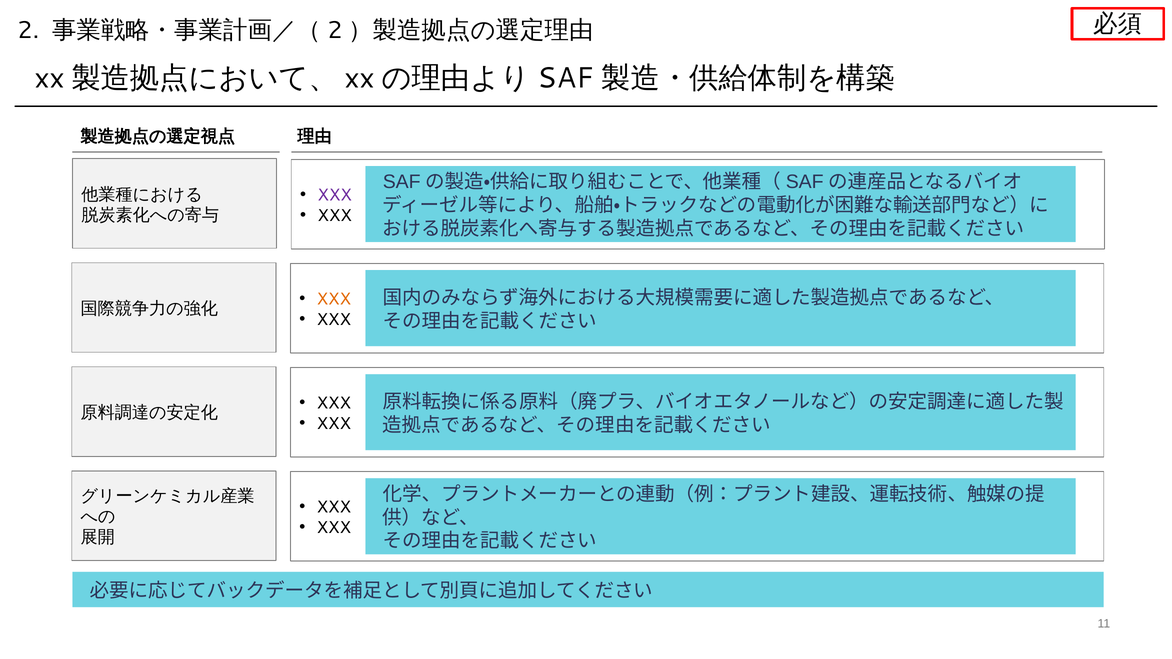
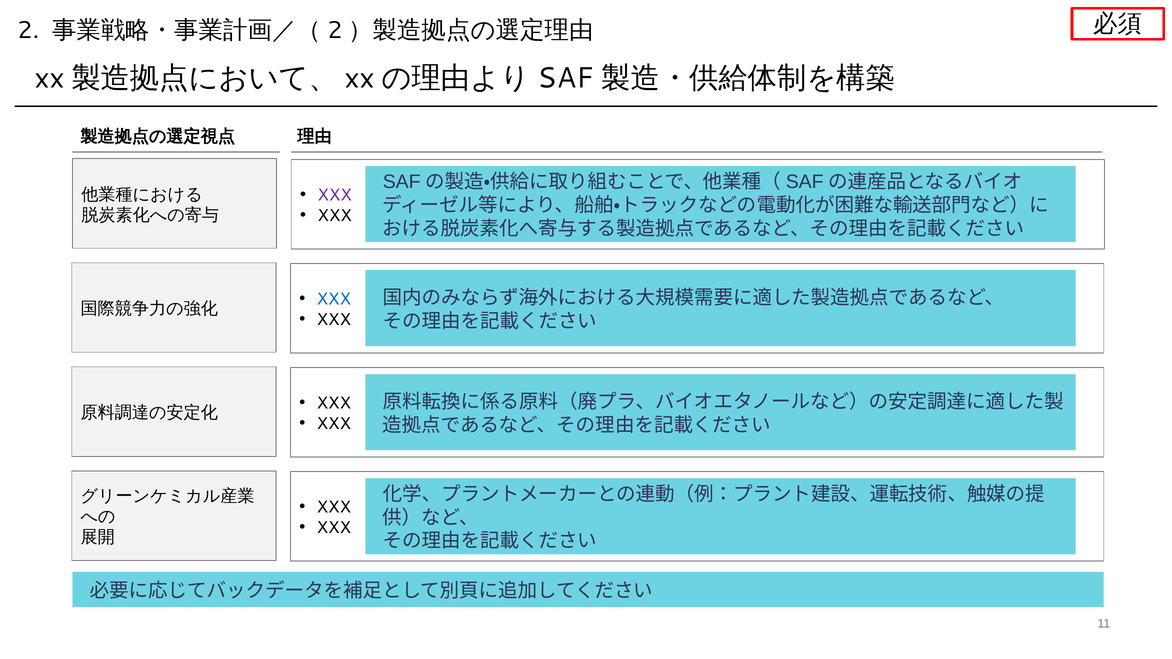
XXX colour: orange -> blue (334, 299)
